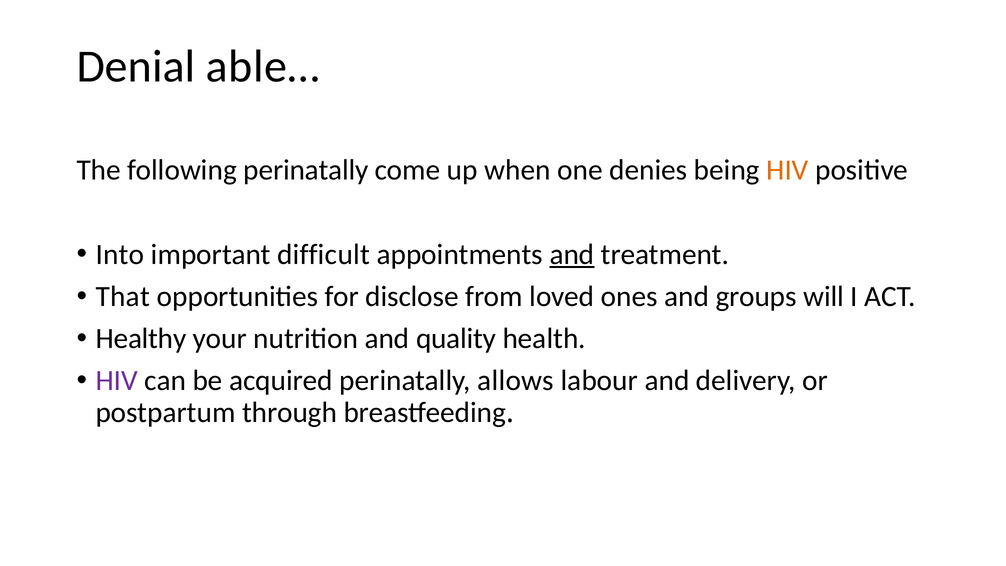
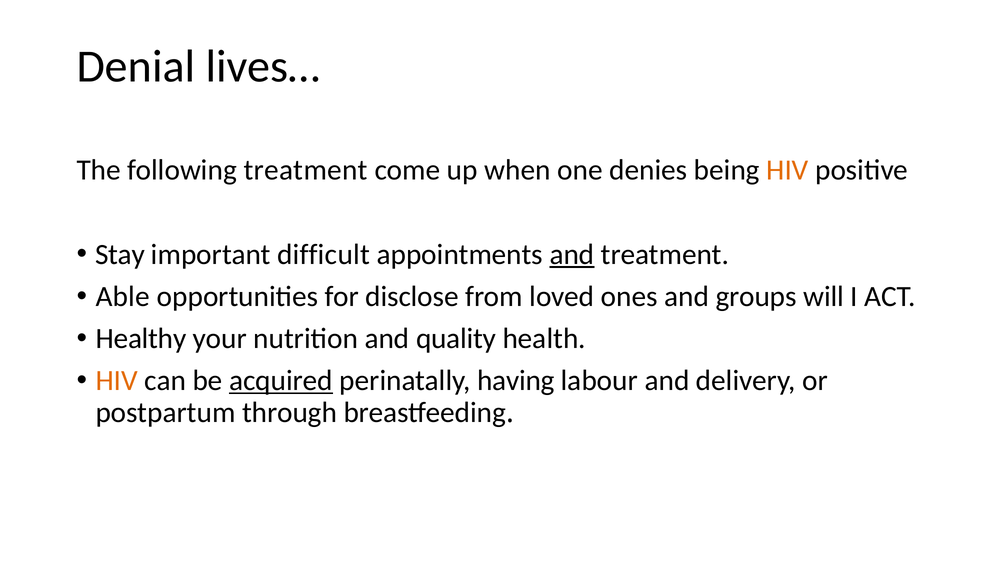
able…: able… -> lives… (263, 67)
following perinatally: perinatally -> treatment (306, 170)
Into: Into -> Stay (120, 254)
That: That -> Able (123, 296)
HIV colour: purple -> orange (117, 381)
acquired underline: none -> present (281, 381)
allows: allows -> having (516, 381)
